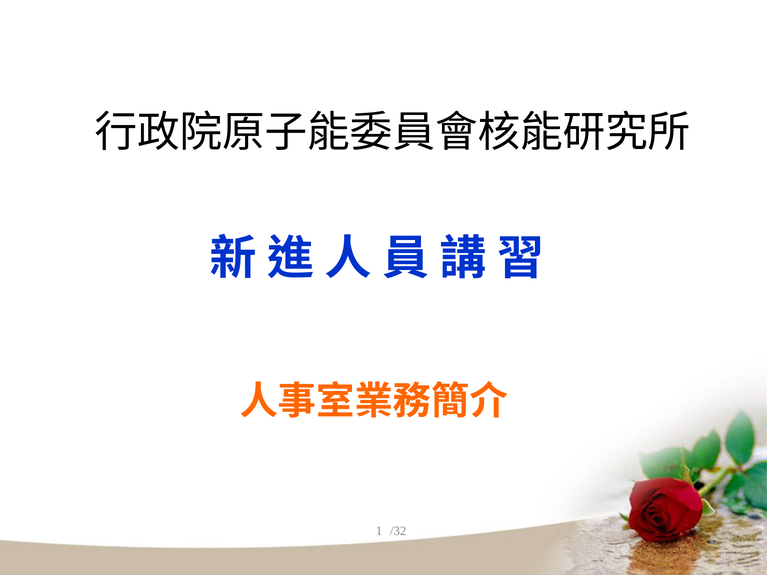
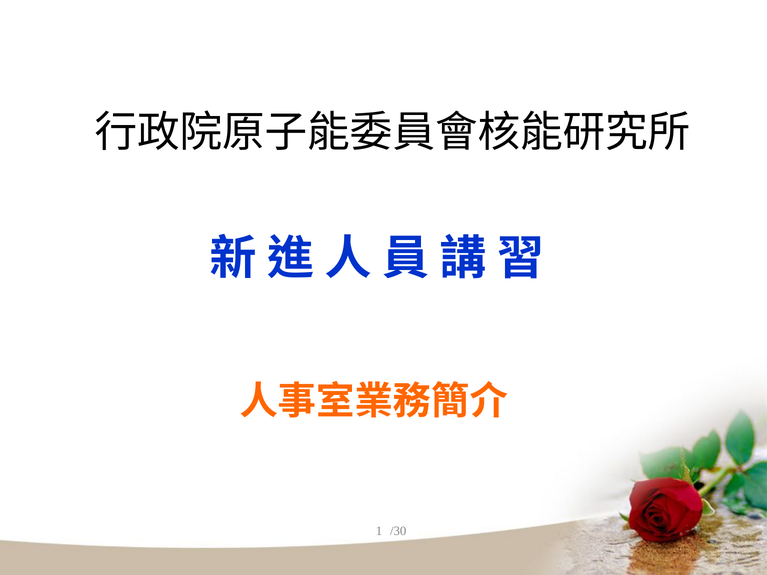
/32: /32 -> /30 (398, 531)
